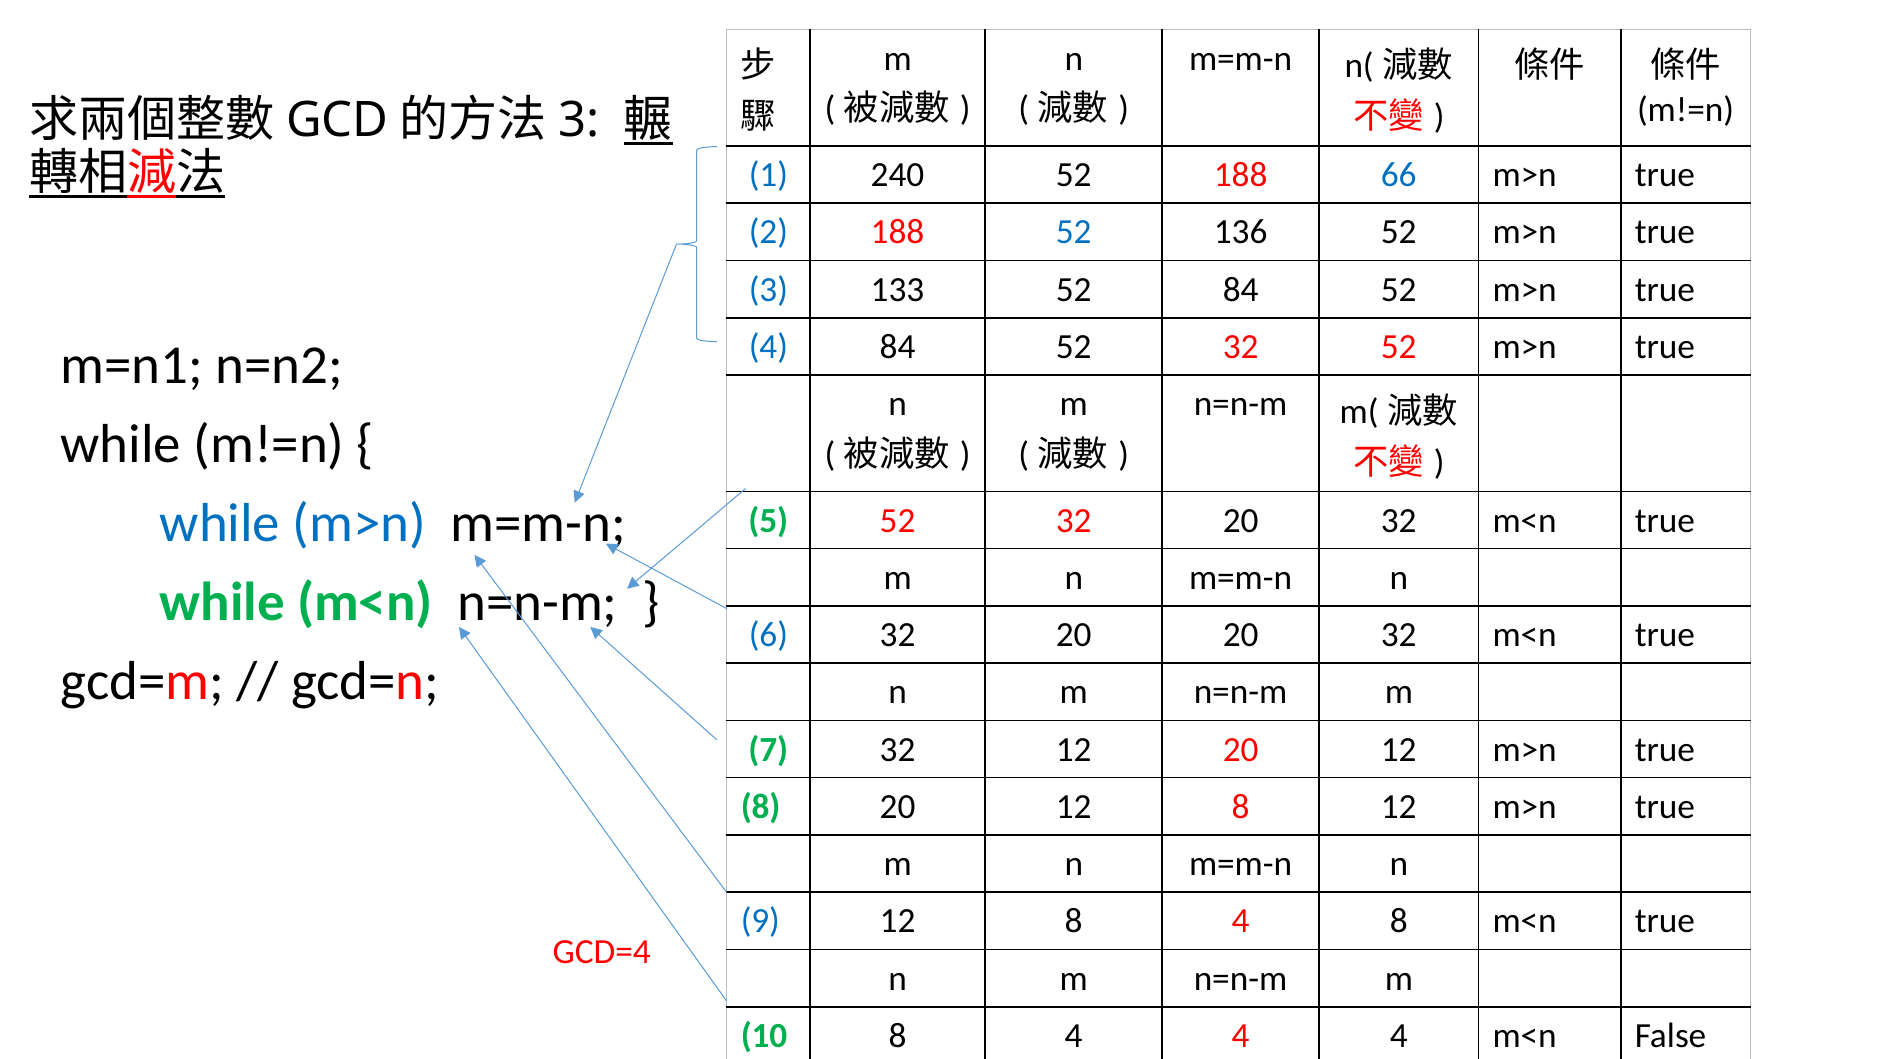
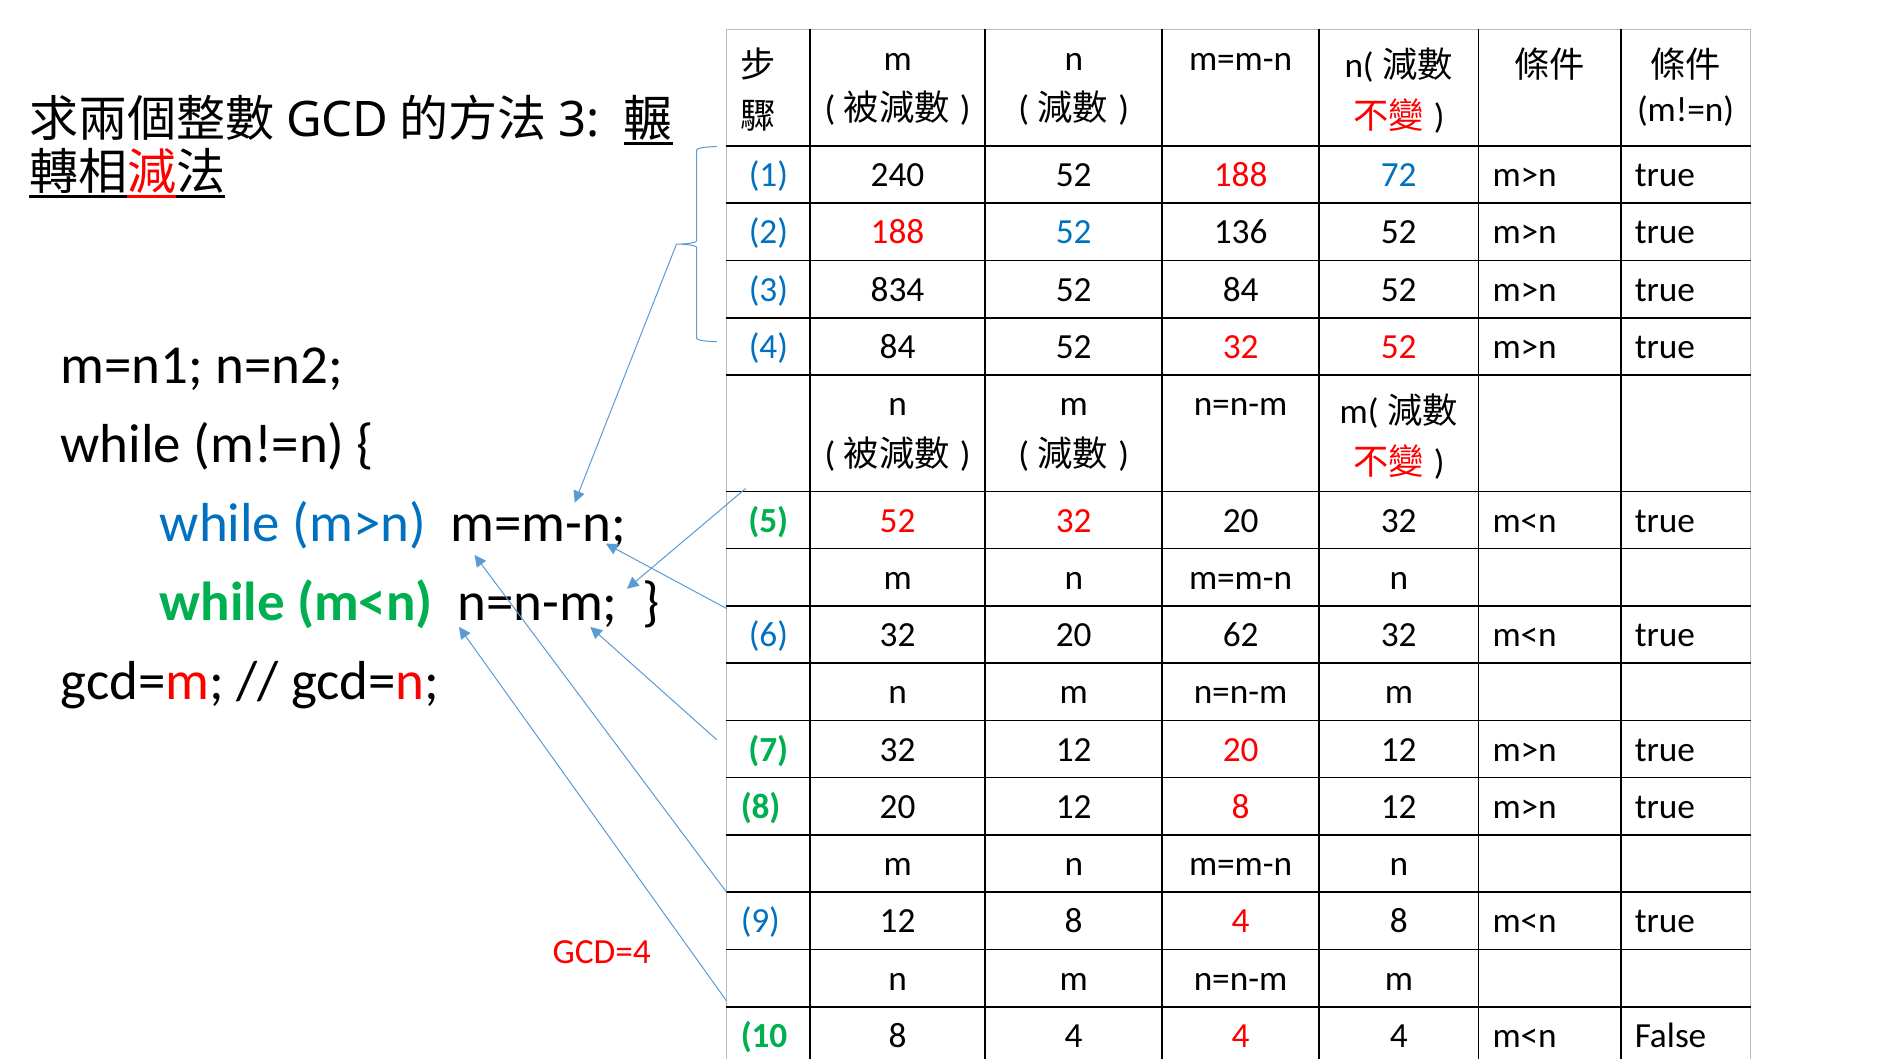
66: 66 -> 72 (1399, 175)
133: 133 -> 834 (898, 290)
20 20: 20 -> 62 (1241, 635)
